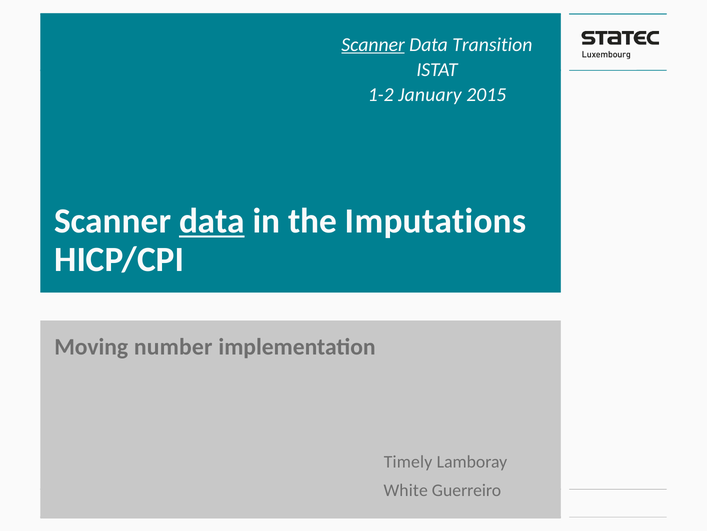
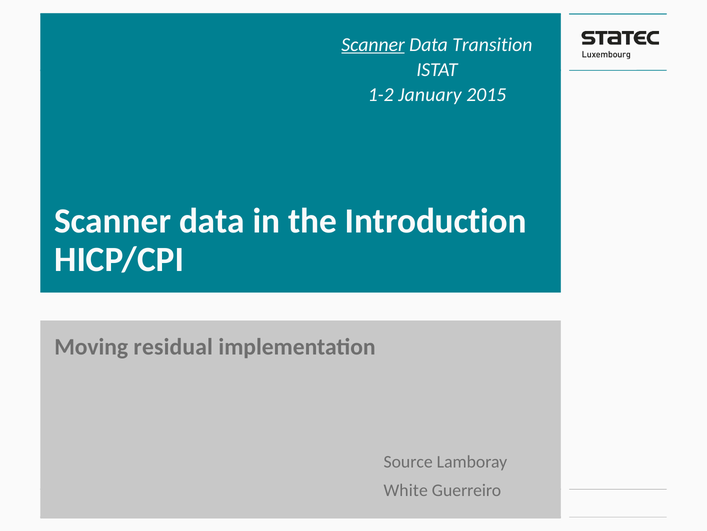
data underline: present -> none (212, 221)
Imputations: Imputations -> Introduction (436, 221)
number: number -> residual (173, 347)
Timely: Timely -> Source (408, 461)
